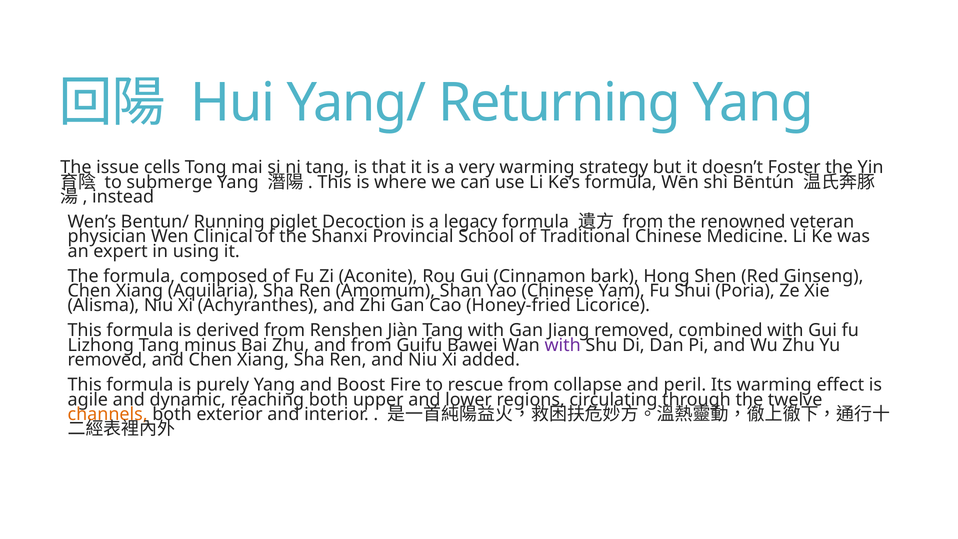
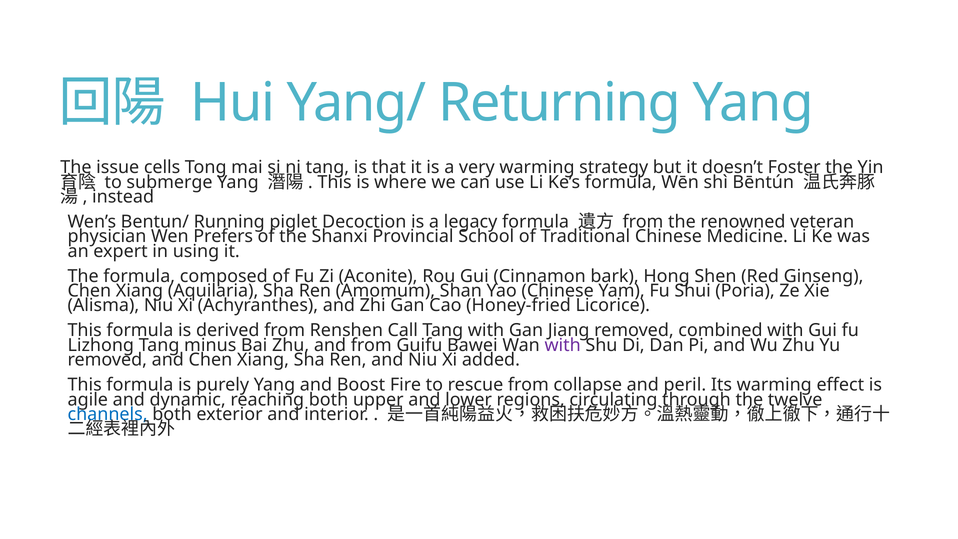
Clinical: Clinical -> Prefers (223, 236)
Jiàn: Jiàn -> Call (403, 330)
channels colour: orange -> blue (108, 414)
